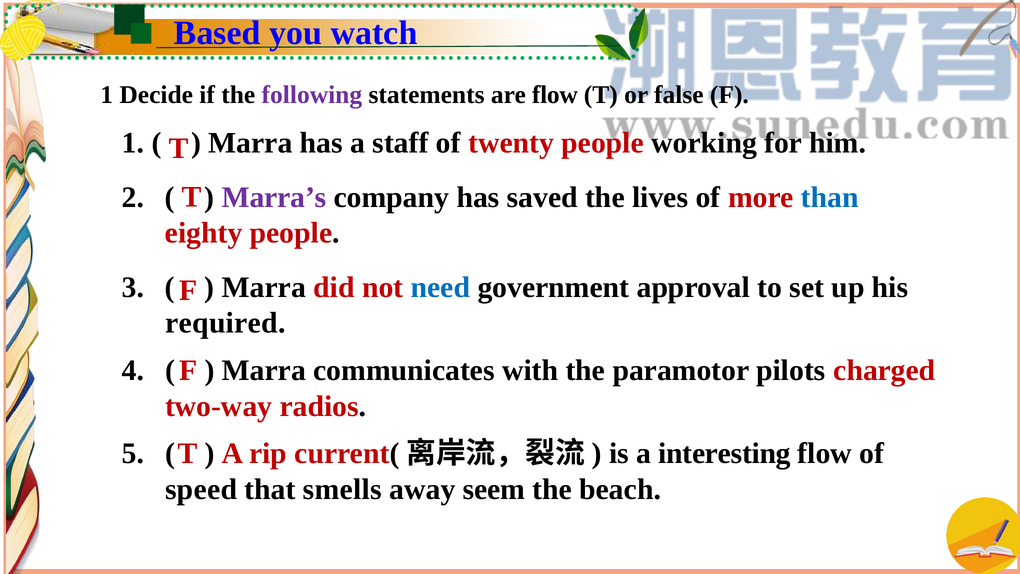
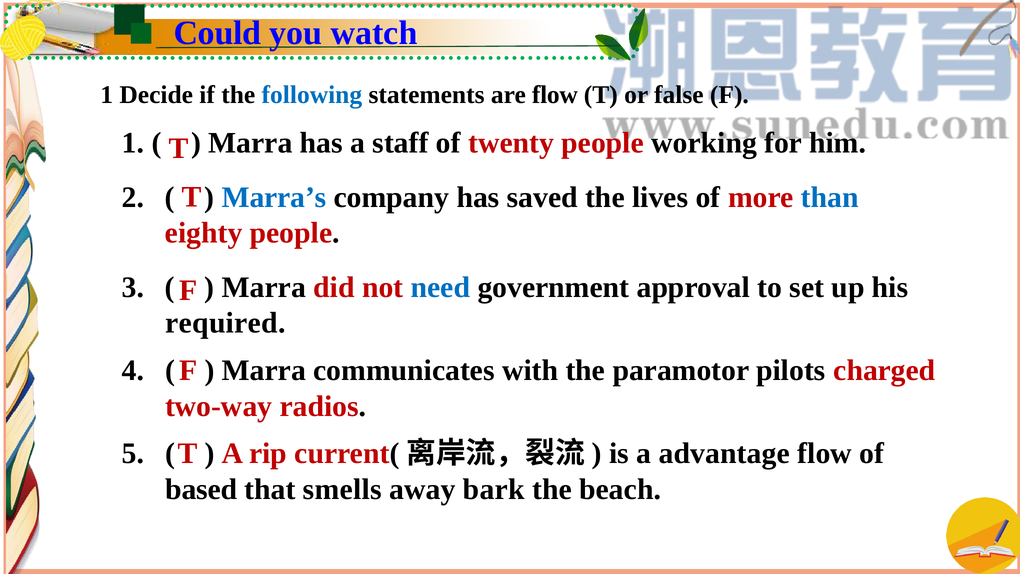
Based: Based -> Could (217, 33)
following colour: purple -> blue (312, 95)
Marra’s colour: purple -> blue (274, 197)
interesting: interesting -> advantage (724, 453)
speed: speed -> based (201, 489)
seem: seem -> bark (494, 489)
